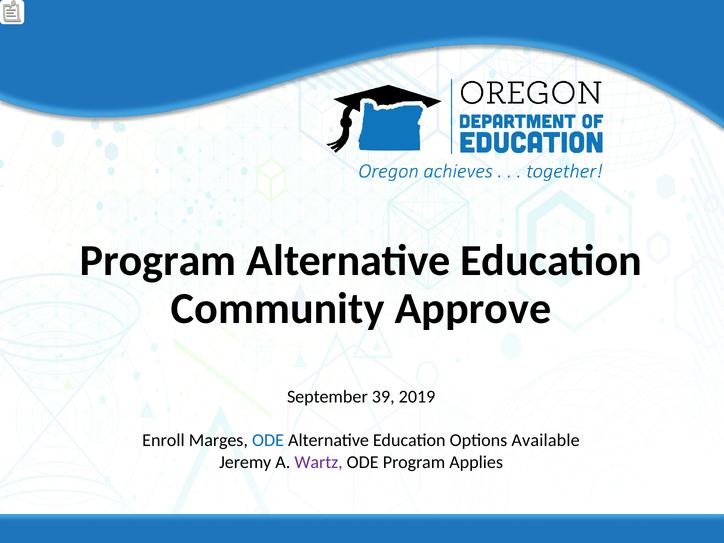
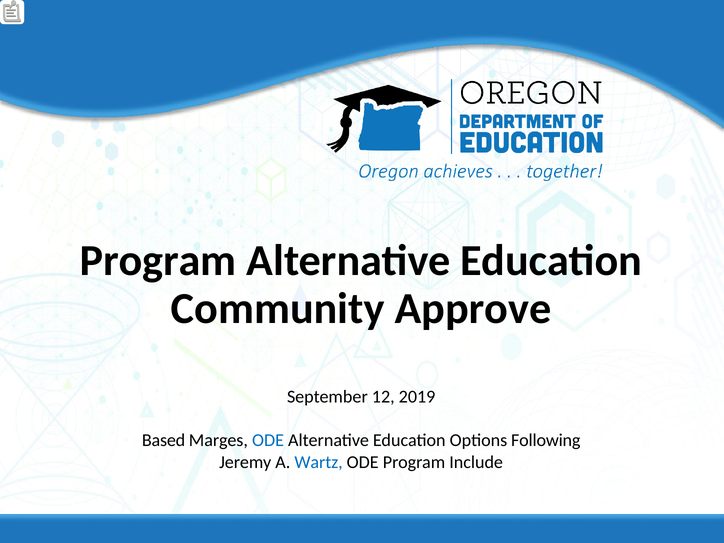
39: 39 -> 12 (383, 397)
Enroll: Enroll -> Based (164, 440)
Available: Available -> Following (546, 440)
Wartz colour: purple -> blue (319, 462)
Applies: Applies -> Include (476, 462)
